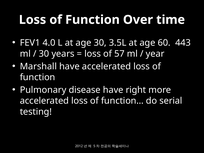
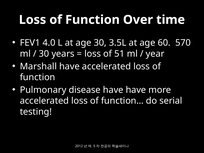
443: 443 -> 570 (183, 43)
57: 57 -> 51 (119, 54)
have right: right -> have (136, 90)
